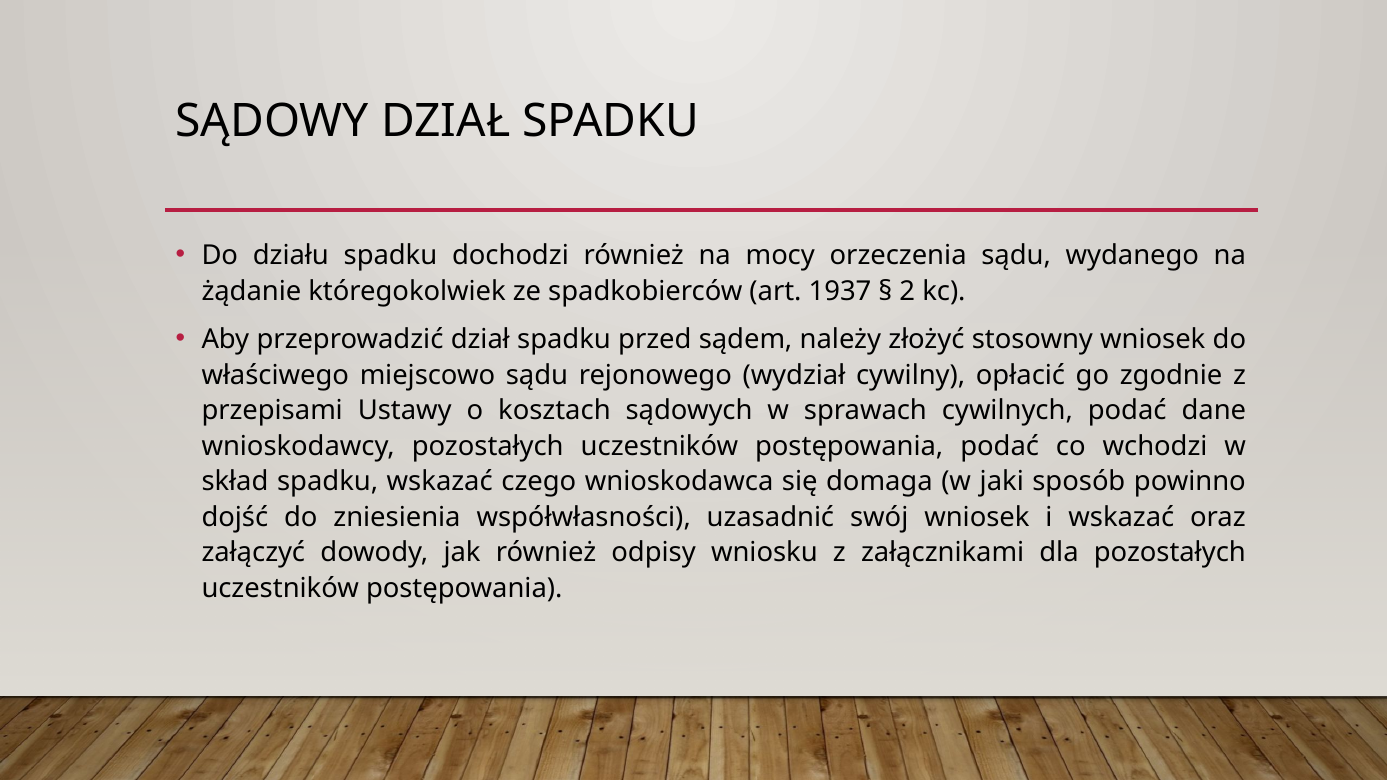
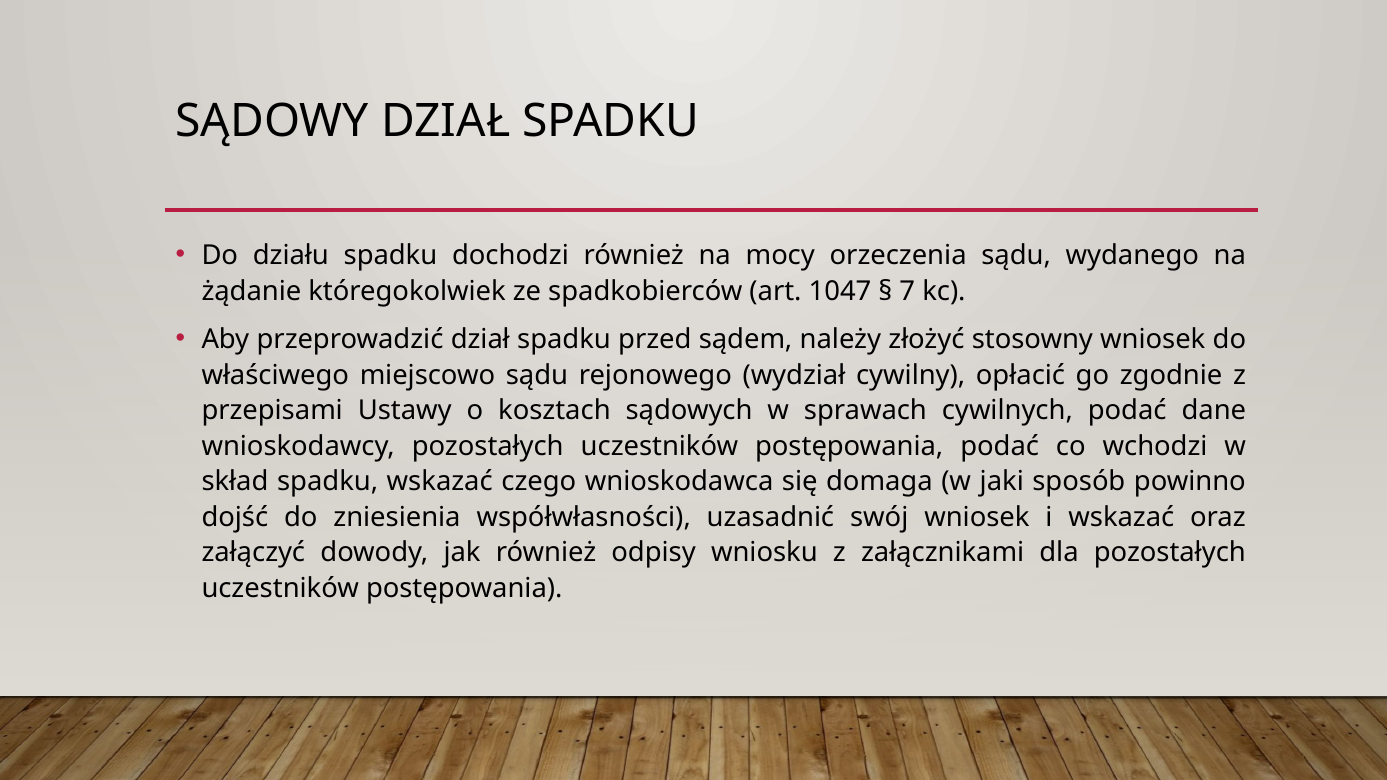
1937: 1937 -> 1047 (840, 291)
2: 2 -> 7 (907, 291)
